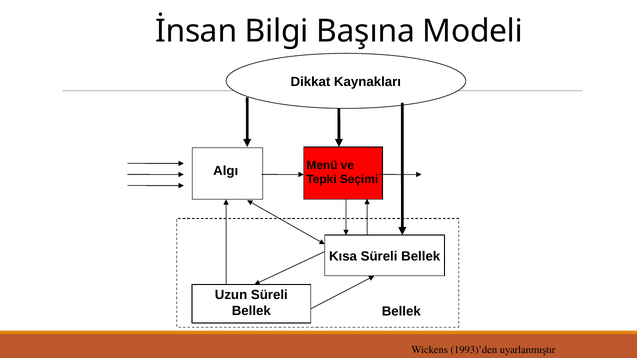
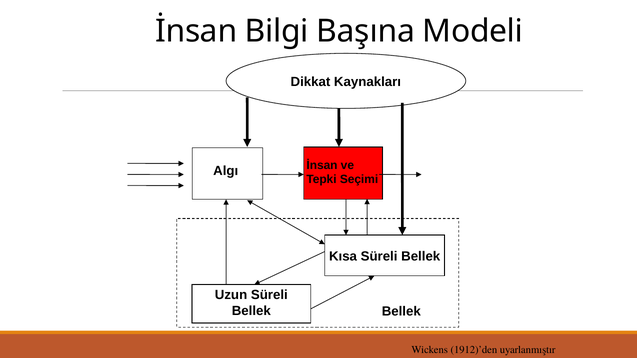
Algı Menü: Menü -> İnsan (322, 165)
1993)’den: 1993)’den -> 1912)’den (474, 350)
